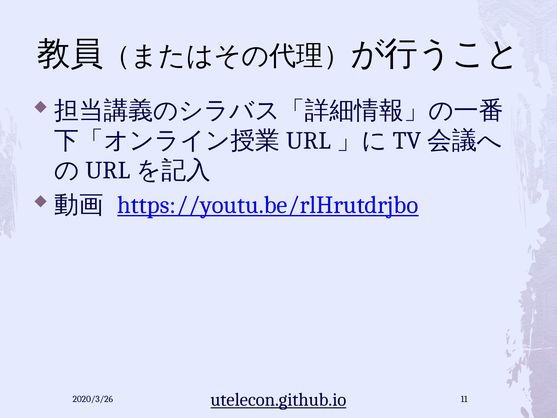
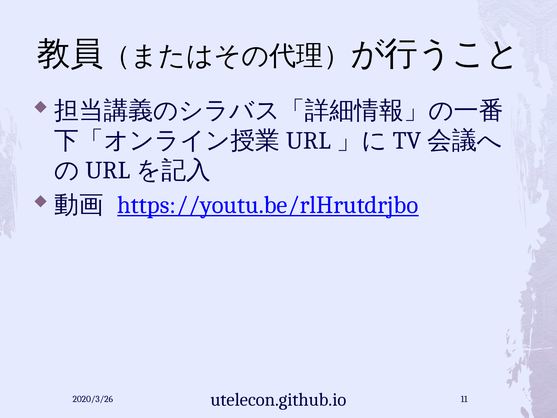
utelecon.github.io underline: present -> none (278, 400)
